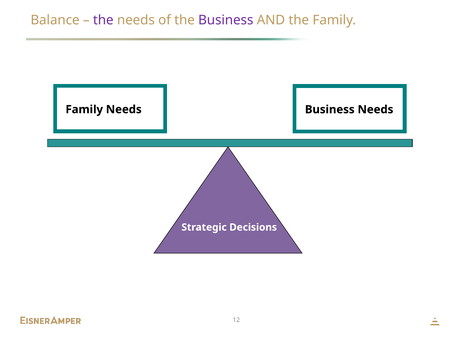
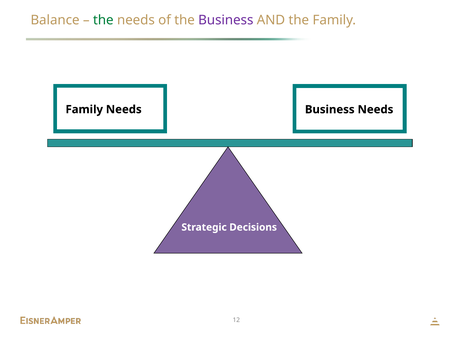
the colour: purple -> green (103, 20)
